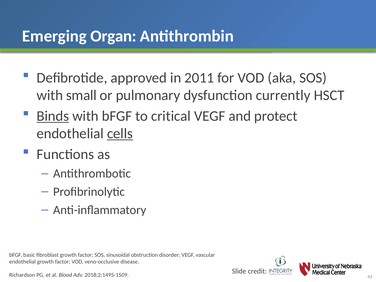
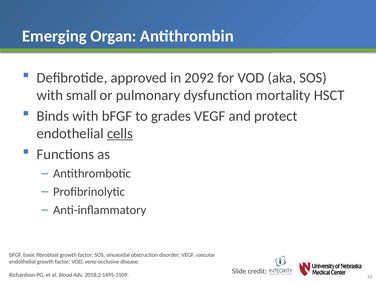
2011: 2011 -> 2092 (199, 78)
currently: currently -> mortality (283, 95)
Binds underline: present -> none (53, 116)
critical: critical -> grades (171, 116)
